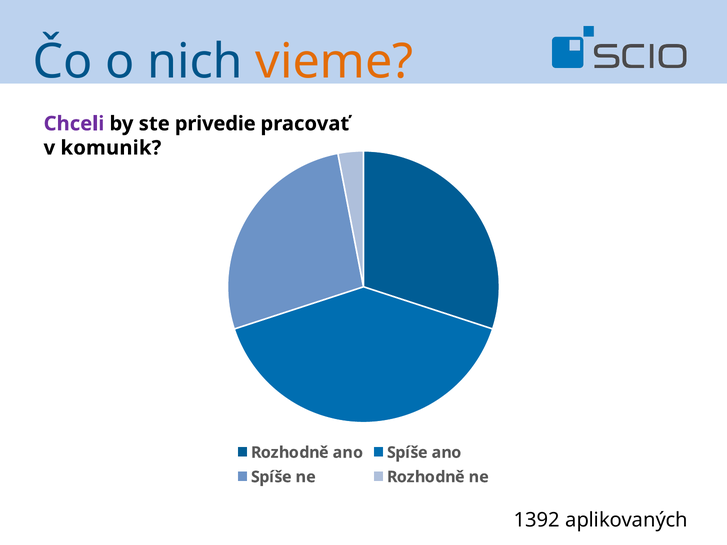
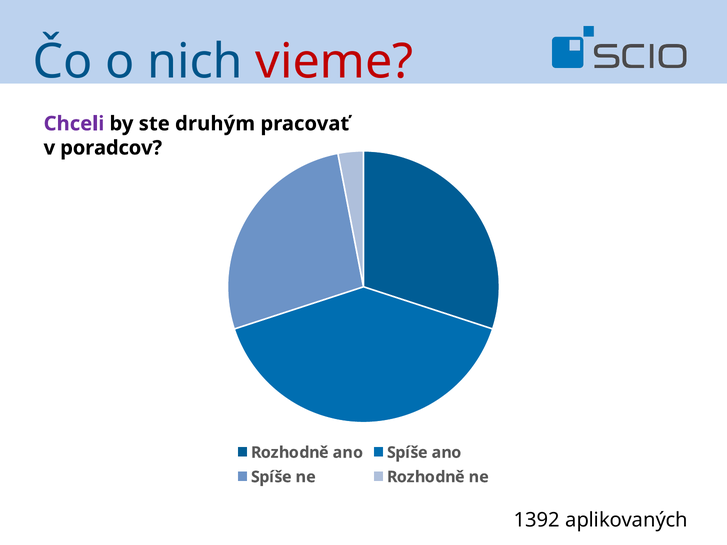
vieme colour: orange -> red (334, 62)
privedie: privedie -> druhým (215, 124)
komunik: komunik -> poradcov (111, 148)
